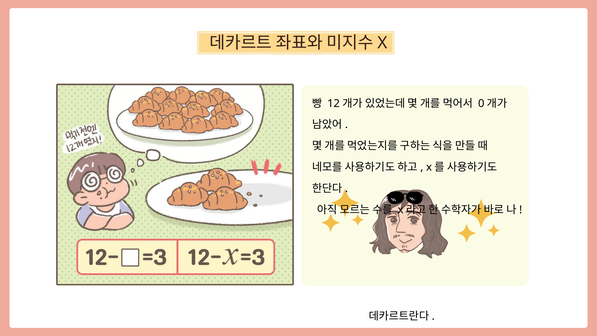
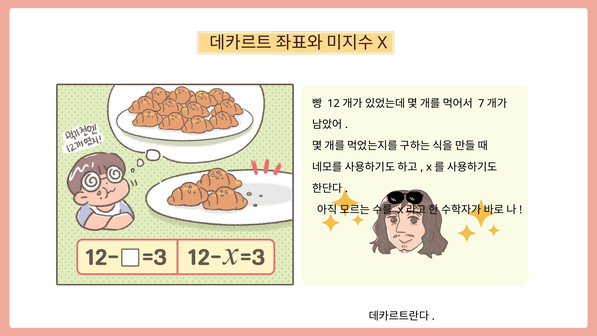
0: 0 -> 7 (481, 103)
